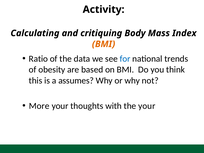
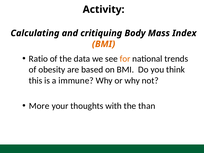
for colour: blue -> orange (125, 59)
assumes: assumes -> immune (76, 81)
the your: your -> than (147, 106)
